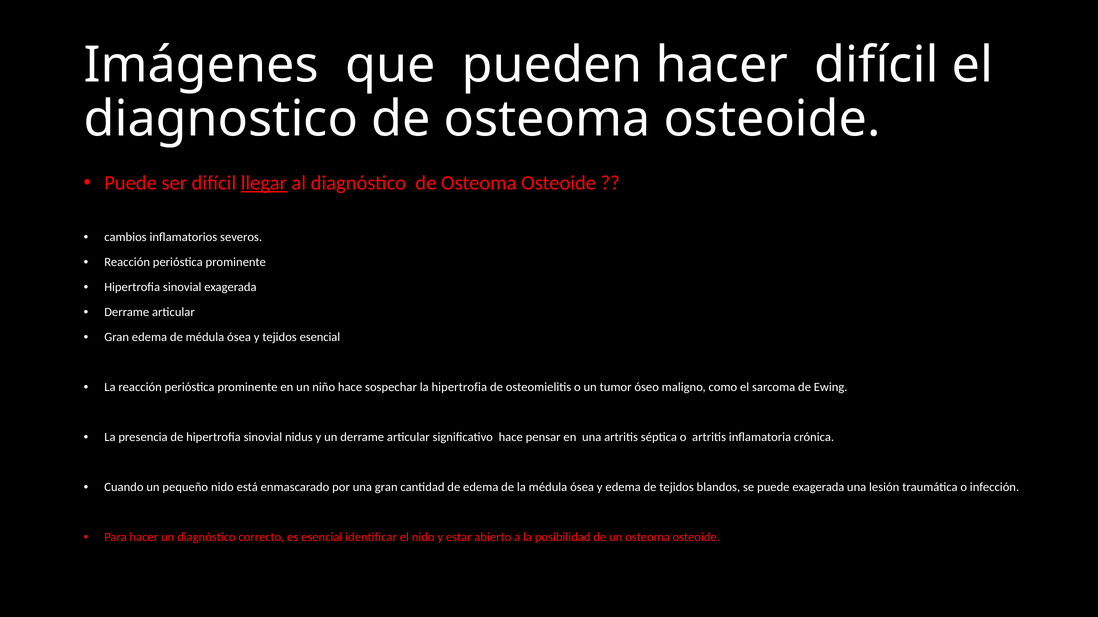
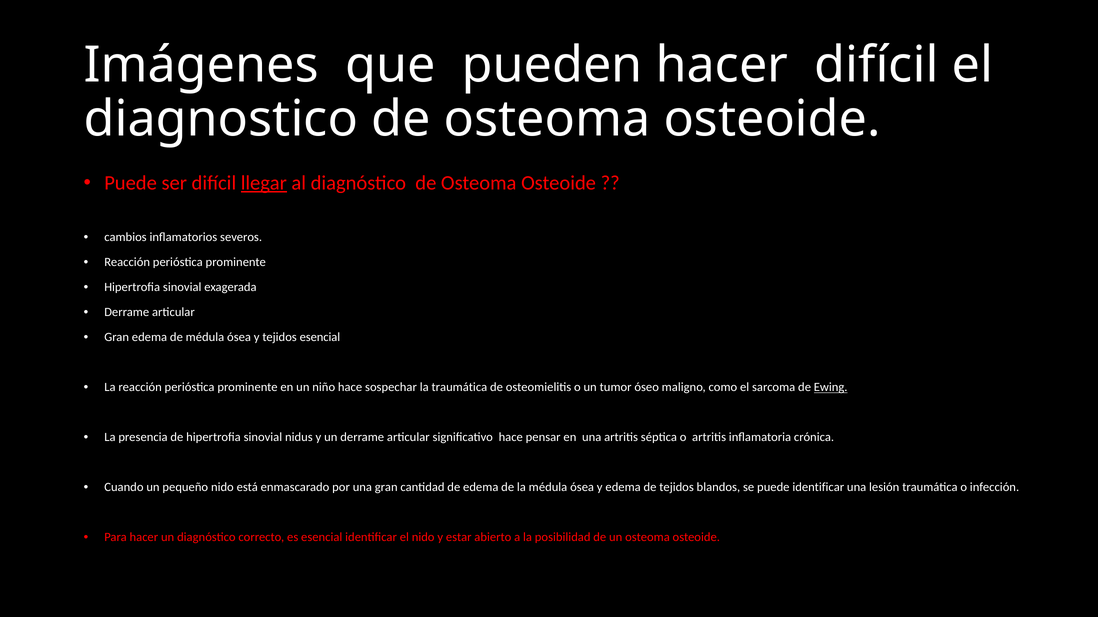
la hipertrofia: hipertrofia -> traumática (459, 388)
Ewing underline: none -> present (831, 388)
puede exagerada: exagerada -> identificar (818, 488)
